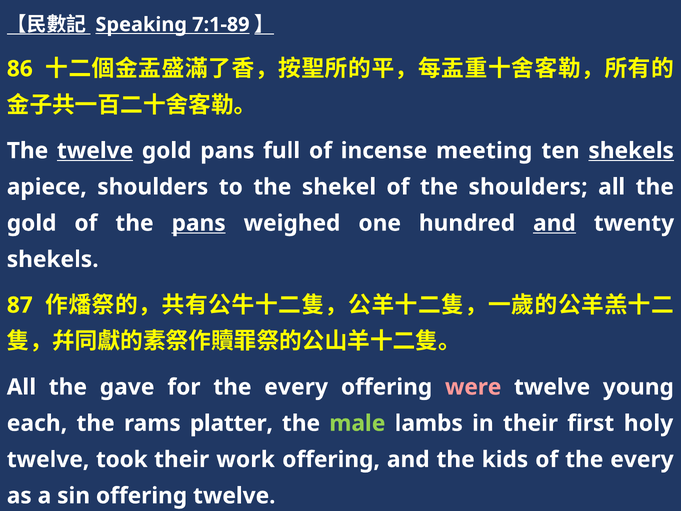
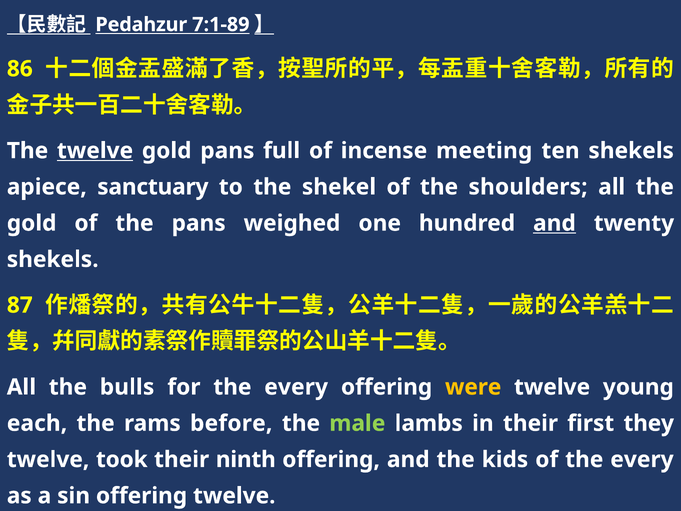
Speaking: Speaking -> Pedahzur (141, 25)
shekels underline: present -> none (631, 151)
apiece shoulders: shoulders -> sanctuary (153, 187)
pans underline: present -> none (199, 223)
gave: gave -> bulls (127, 387)
were colour: pink -> yellow (473, 387)
platter: platter -> before (231, 423)
holy: holy -> they (649, 423)
work: work -> ninth (246, 459)
